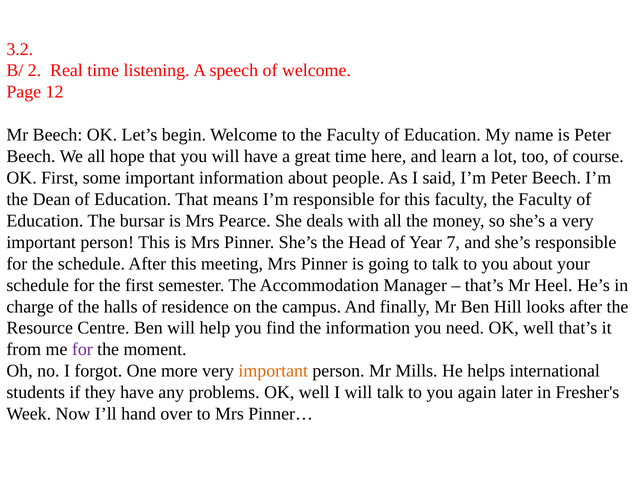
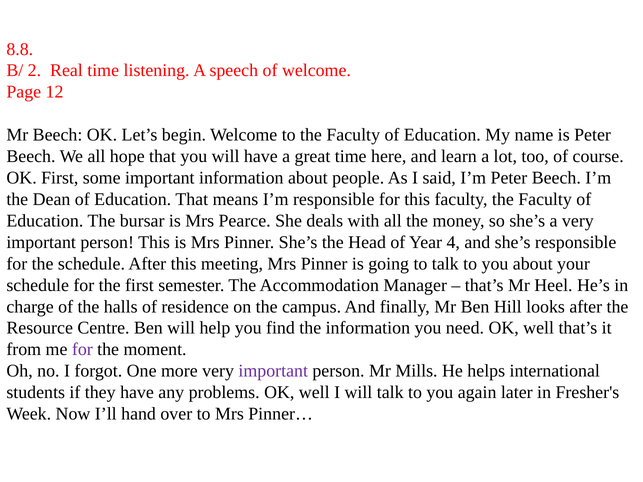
3.2: 3.2 -> 8.8 (20, 49)
7: 7 -> 4 (453, 242)
important colour: orange -> purple (273, 371)
